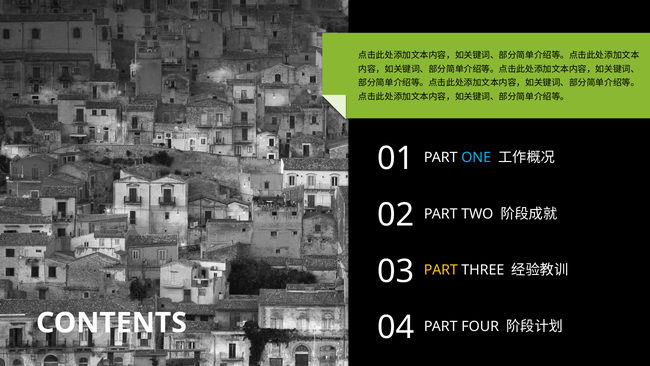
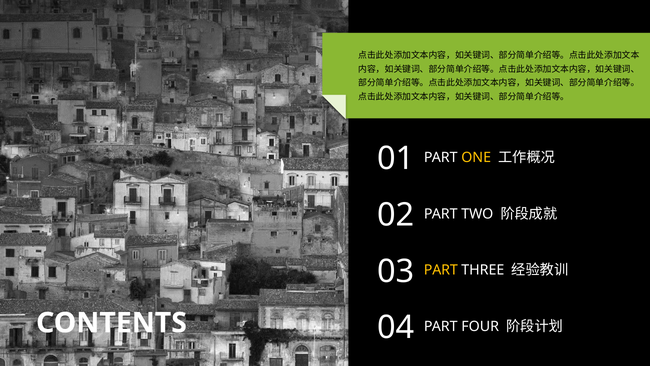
ONE colour: light blue -> yellow (476, 157)
